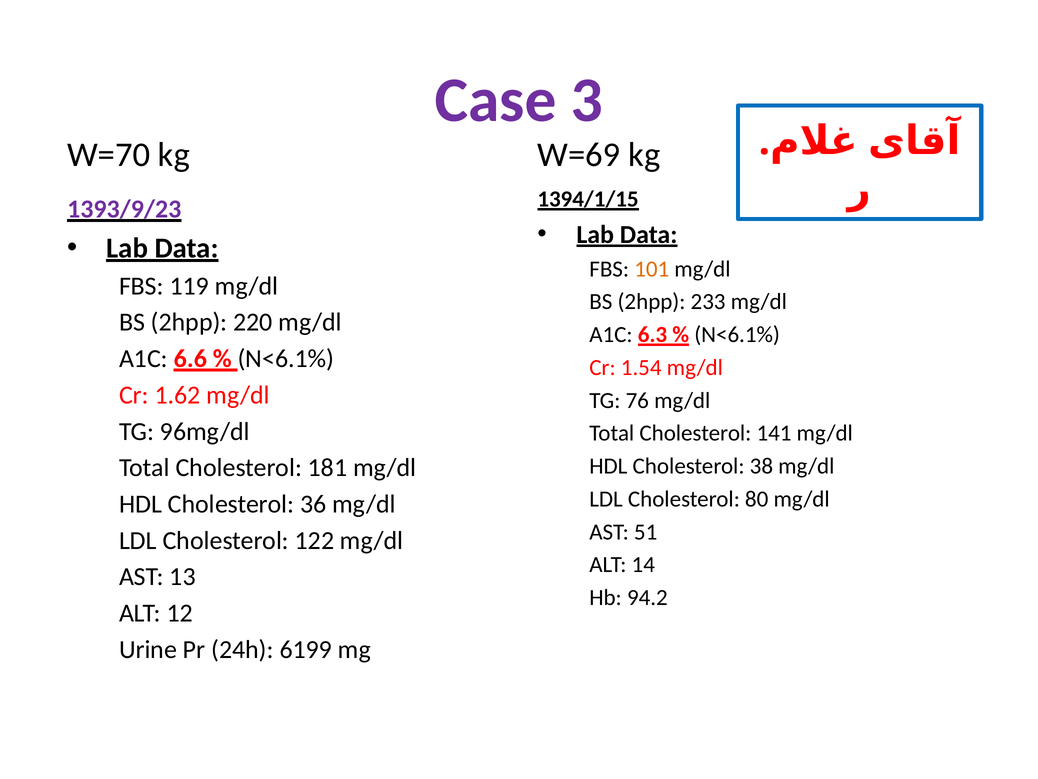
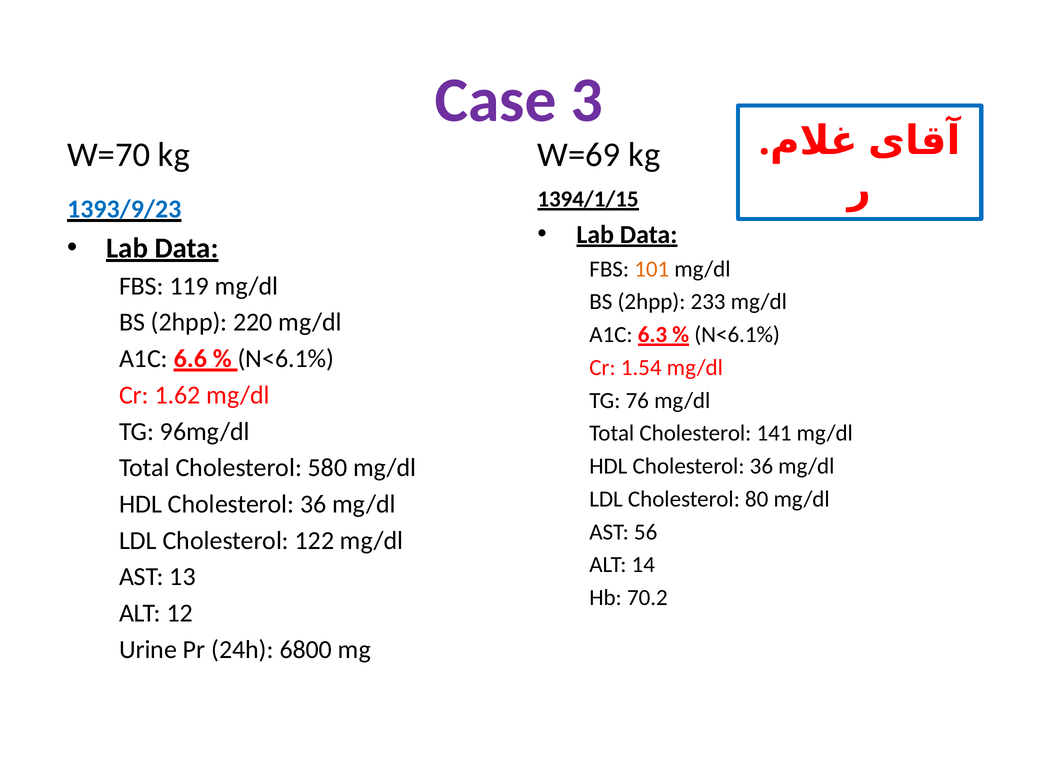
1393/9/23 colour: purple -> blue (124, 209)
38: 38 -> 36 (761, 466)
181: 181 -> 580 (328, 467)
51: 51 -> 56 (646, 532)
94.2: 94.2 -> 70.2 (647, 597)
6199: 6199 -> 6800 (306, 649)
